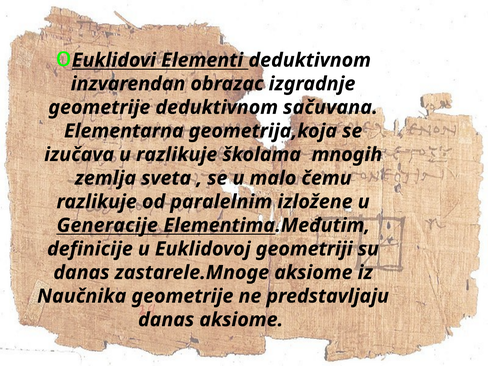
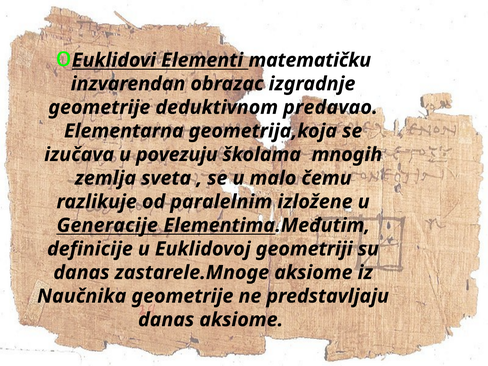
Elementi deduktivnom: deduktivnom -> matematičku (310, 60)
sačuvana: sačuvana -> predavao (330, 107)
u razlikuje: razlikuje -> povezuju (177, 155)
